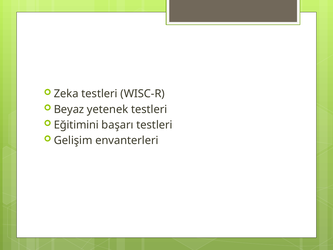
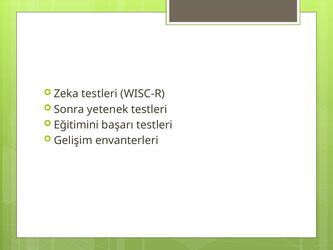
Beyaz: Beyaz -> Sonra (69, 109)
